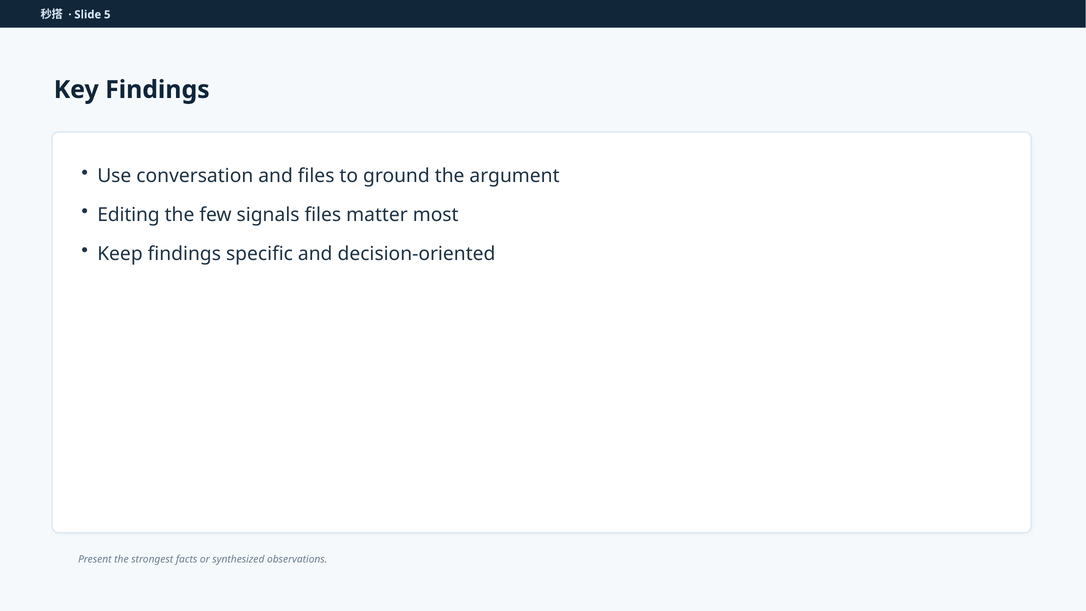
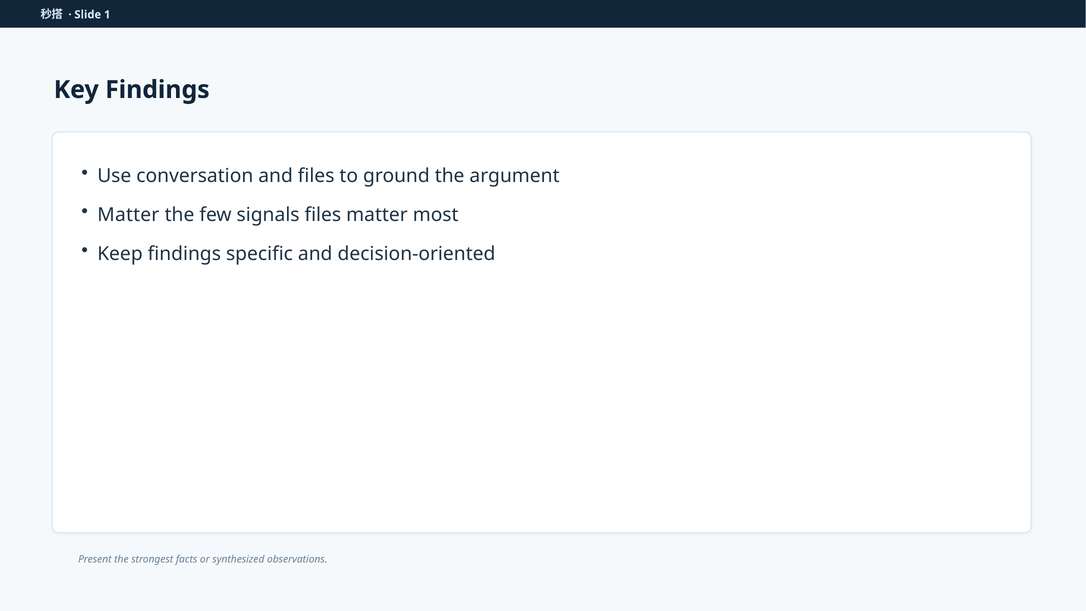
5: 5 -> 1 (107, 15)
Editing: Editing -> Matter (128, 215)
